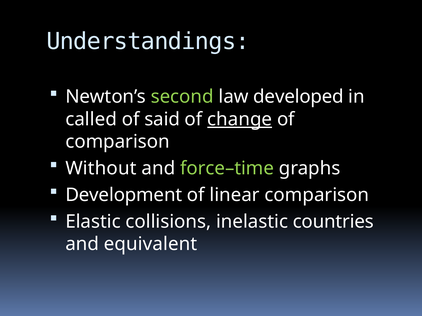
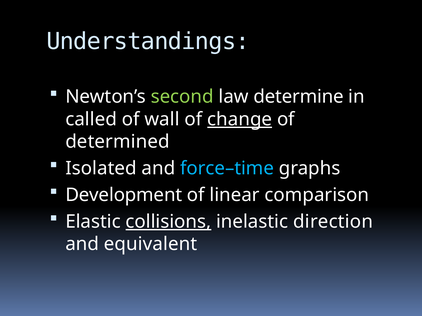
developed: developed -> determine (299, 97)
said: said -> wall (162, 119)
comparison: comparison -> determined (118, 142)
Without: Without -> Isolated (101, 169)
force–time colour: light green -> light blue (227, 169)
collisions underline: none -> present (168, 222)
countries: countries -> direction (333, 222)
